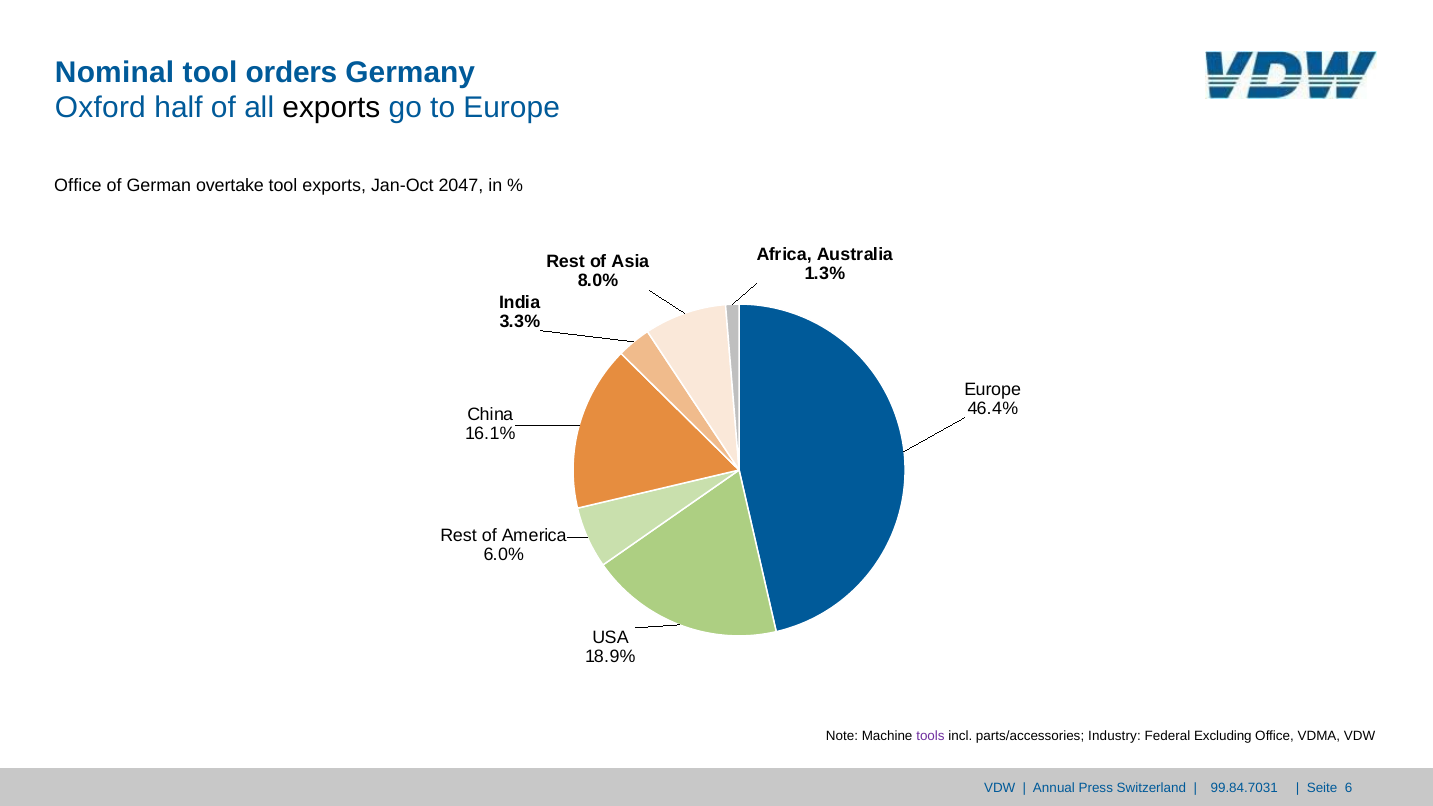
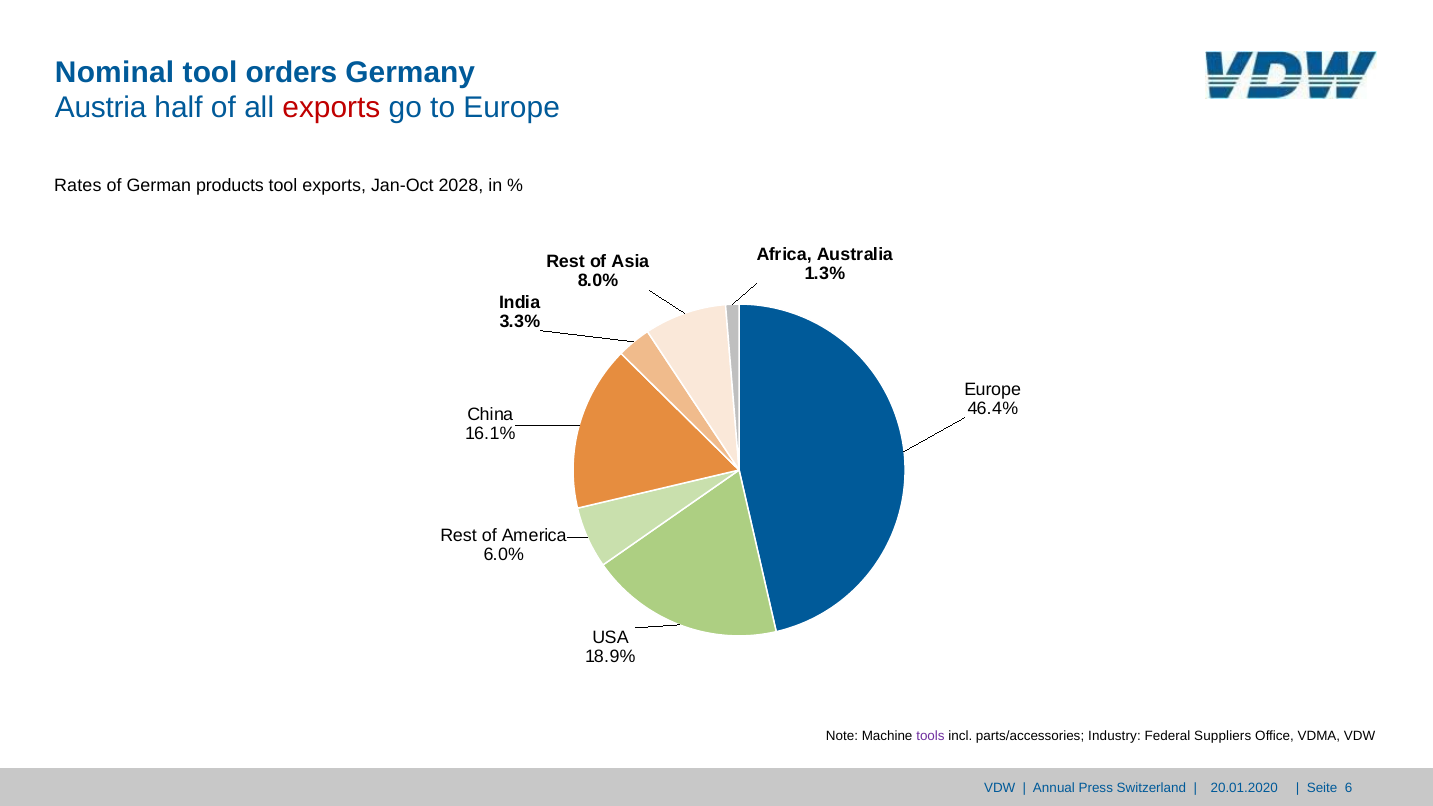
Oxford: Oxford -> Austria (101, 108)
exports colour: black -> red (331, 108)
Office: Office -> Rates (78, 186)
overtake: overtake -> products (230, 186)
2047: 2047 -> 2028 (461, 186)
Excluding: Excluding -> Suppliers (1223, 737)
99.84.7031: 99.84.7031 -> 20.01.2020 (1244, 788)
